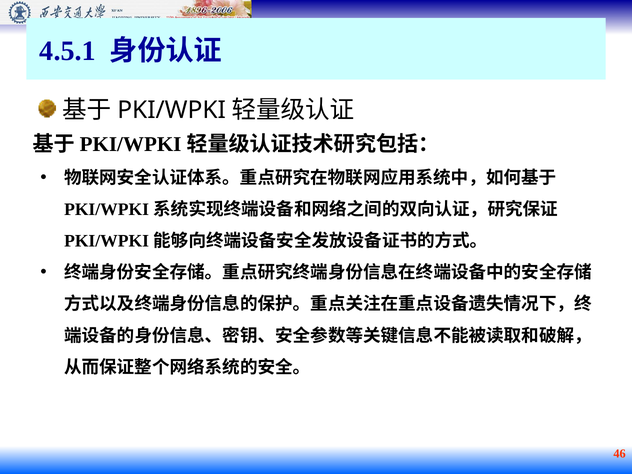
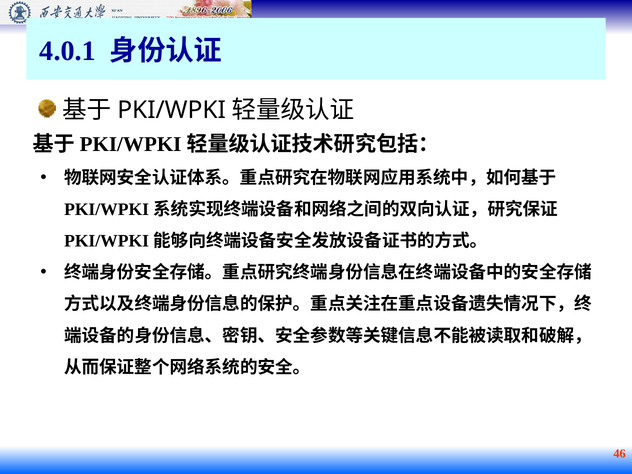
4.5.1: 4.5.1 -> 4.0.1 (68, 51)
